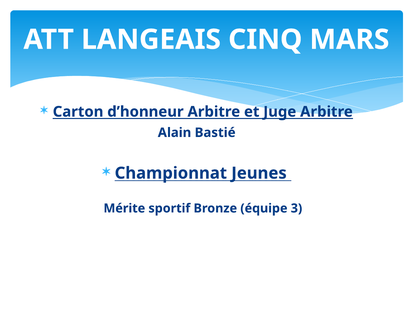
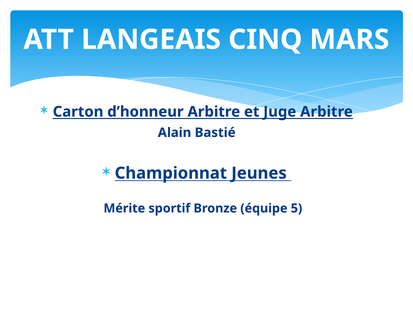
3: 3 -> 5 (296, 208)
